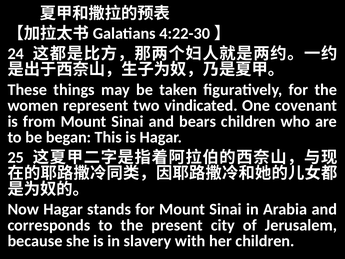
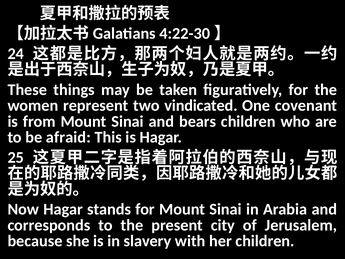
began: began -> afraid (68, 137)
